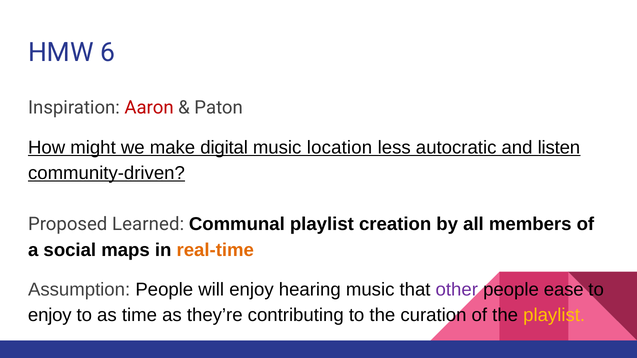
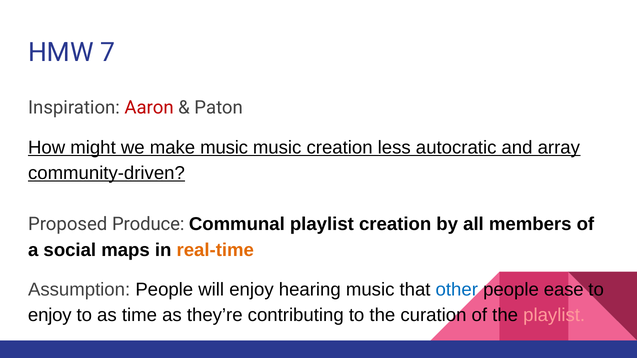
6: 6 -> 7 (108, 53)
make digital: digital -> music (224, 148)
music location: location -> creation (340, 148)
listen: listen -> array (559, 148)
Learned: Learned -> Produce (148, 224)
other colour: purple -> blue (457, 290)
playlist colour: yellow -> pink (554, 316)
